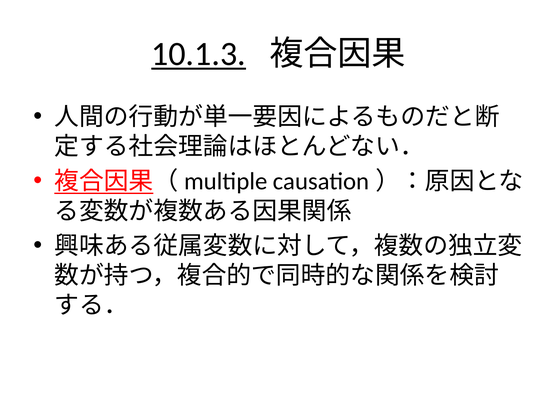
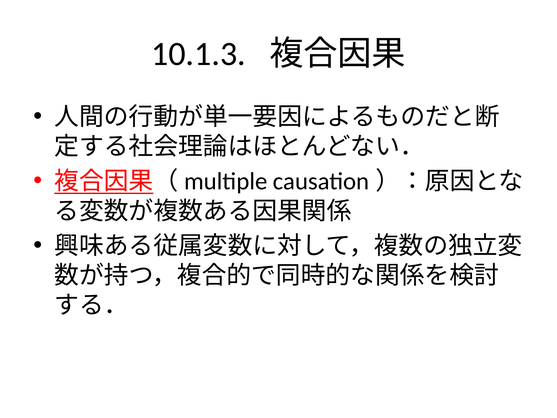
10.1.3 underline: present -> none (199, 54)
